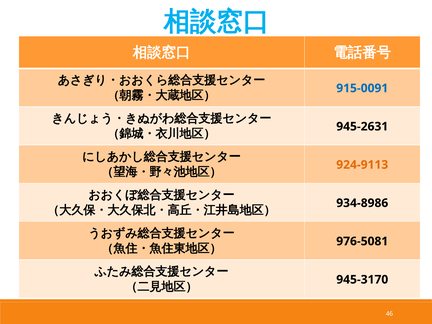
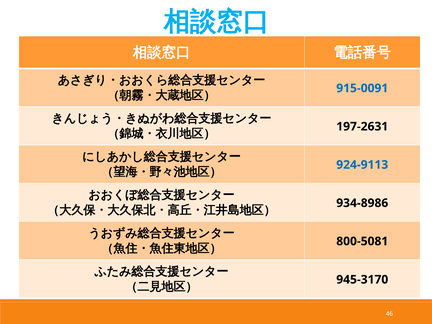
945-2631: 945-2631 -> 197-2631 (362, 127)
924-9113 colour: orange -> blue (362, 165)
976-5081: 976-5081 -> 800-5081 (362, 241)
